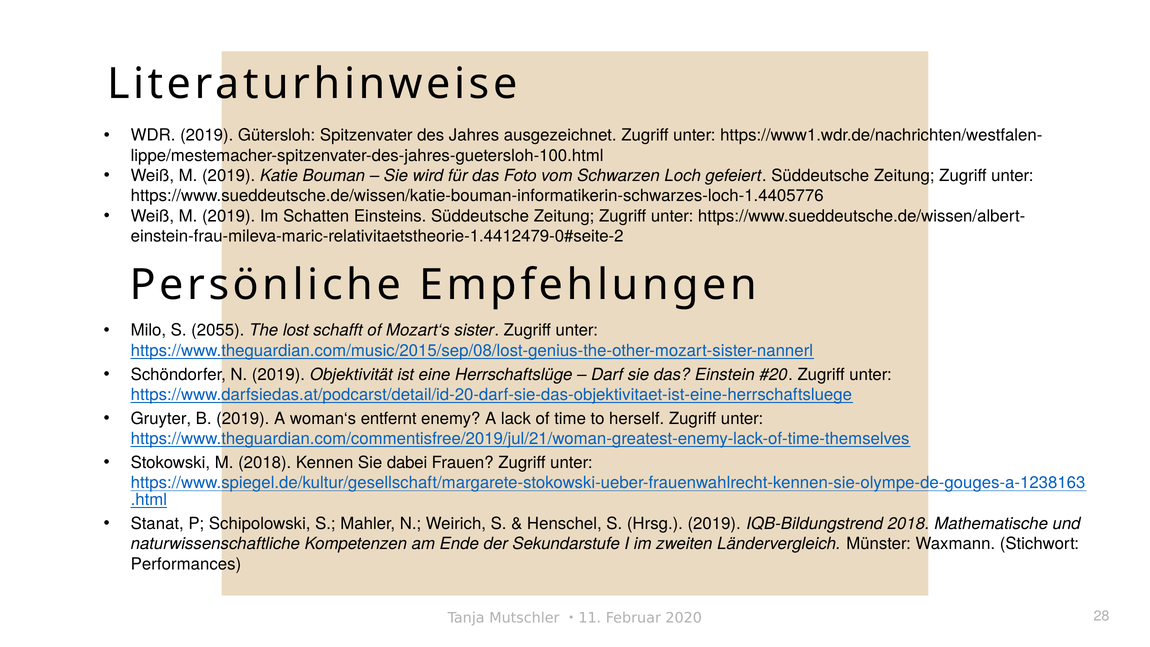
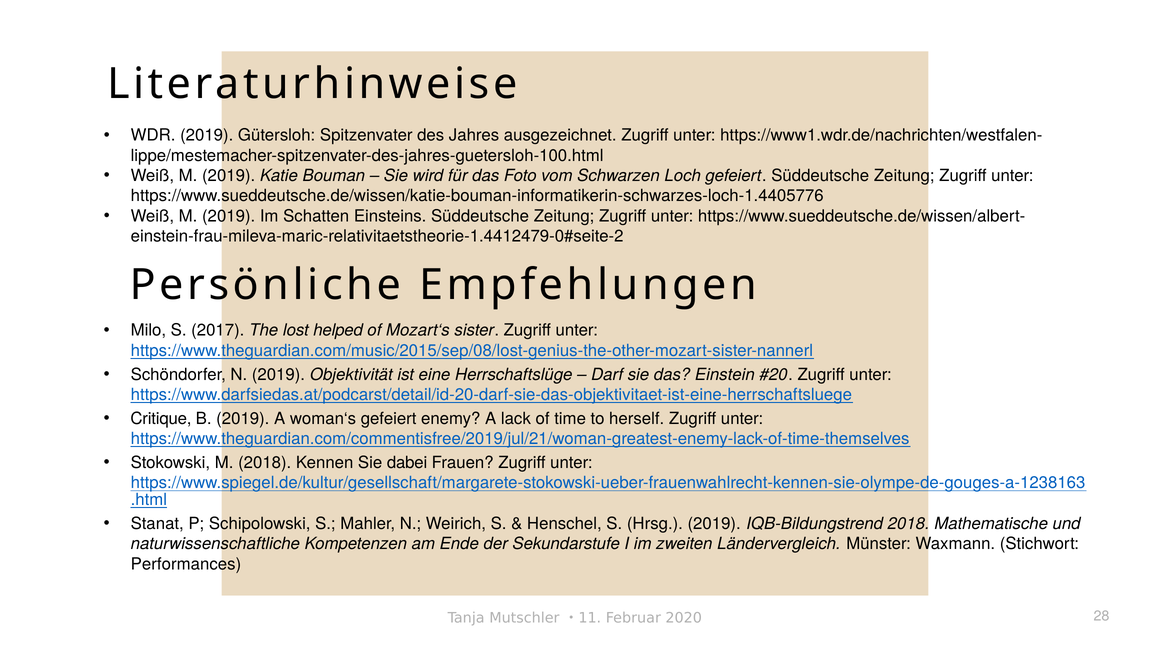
2055: 2055 -> 2017 (218, 330)
schafft: schafft -> helped (338, 330)
Gruyter: Gruyter -> Critique (161, 419)
woman‘s entfernt: entfernt -> gefeiert (389, 419)
